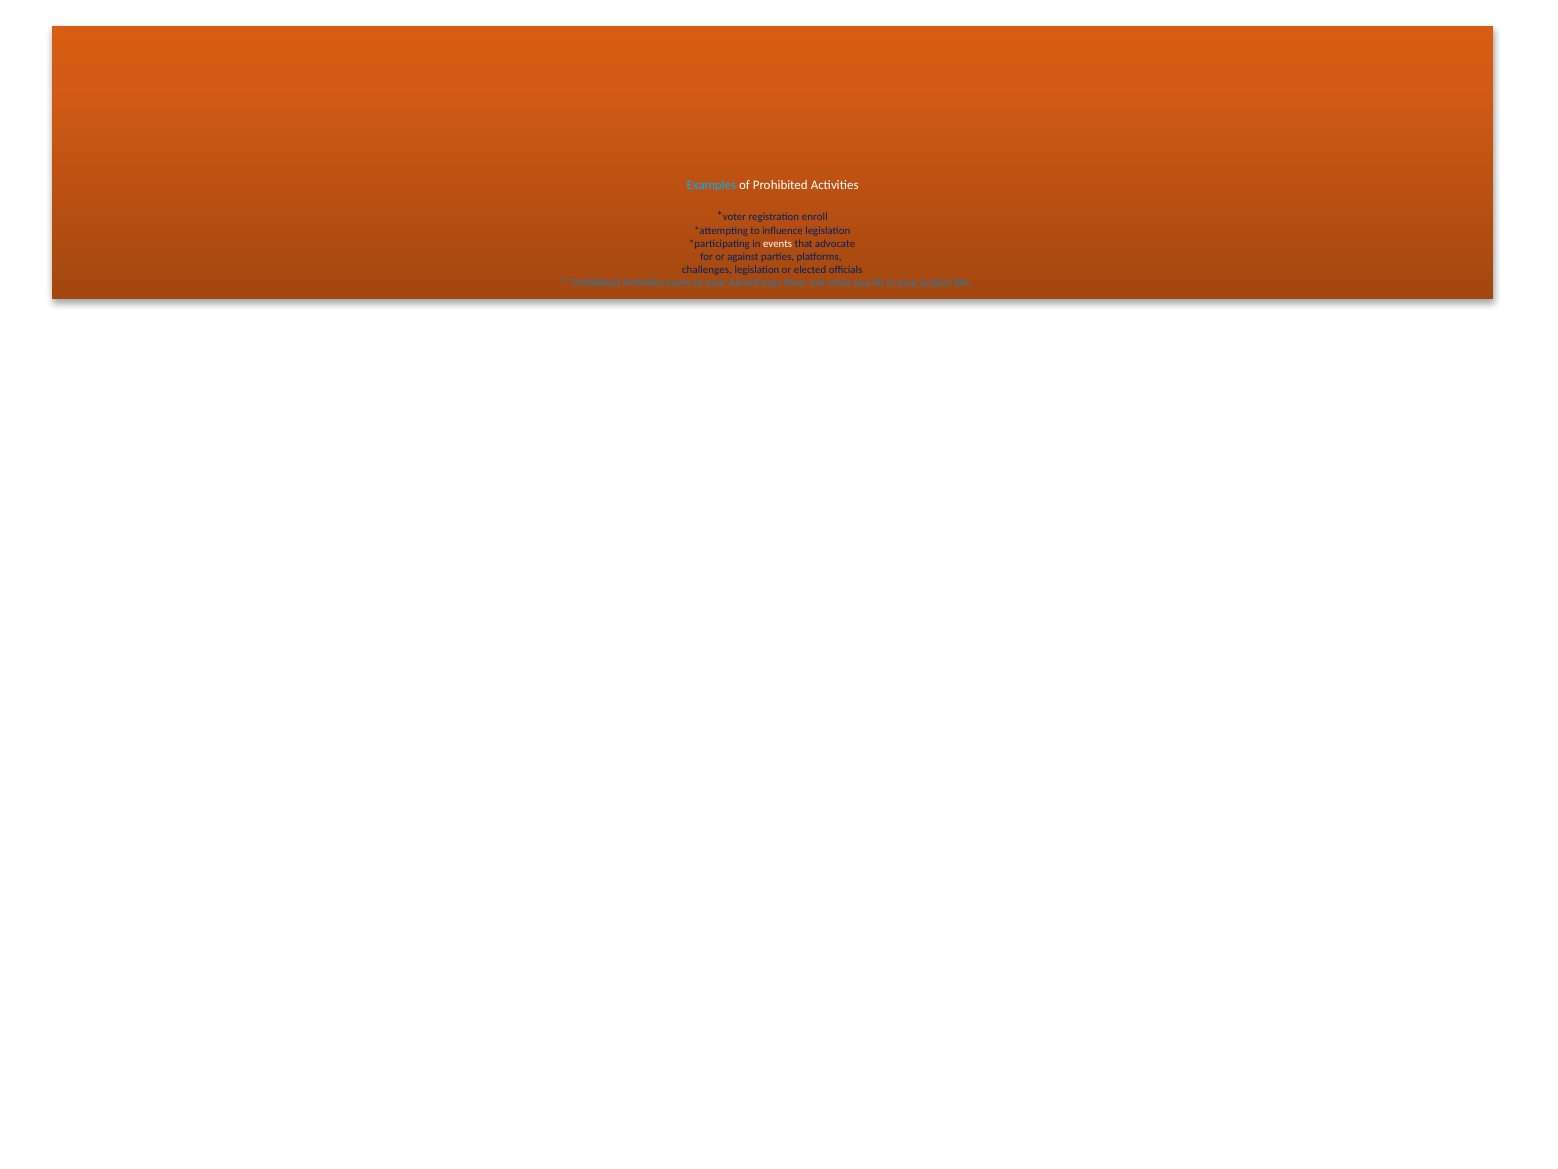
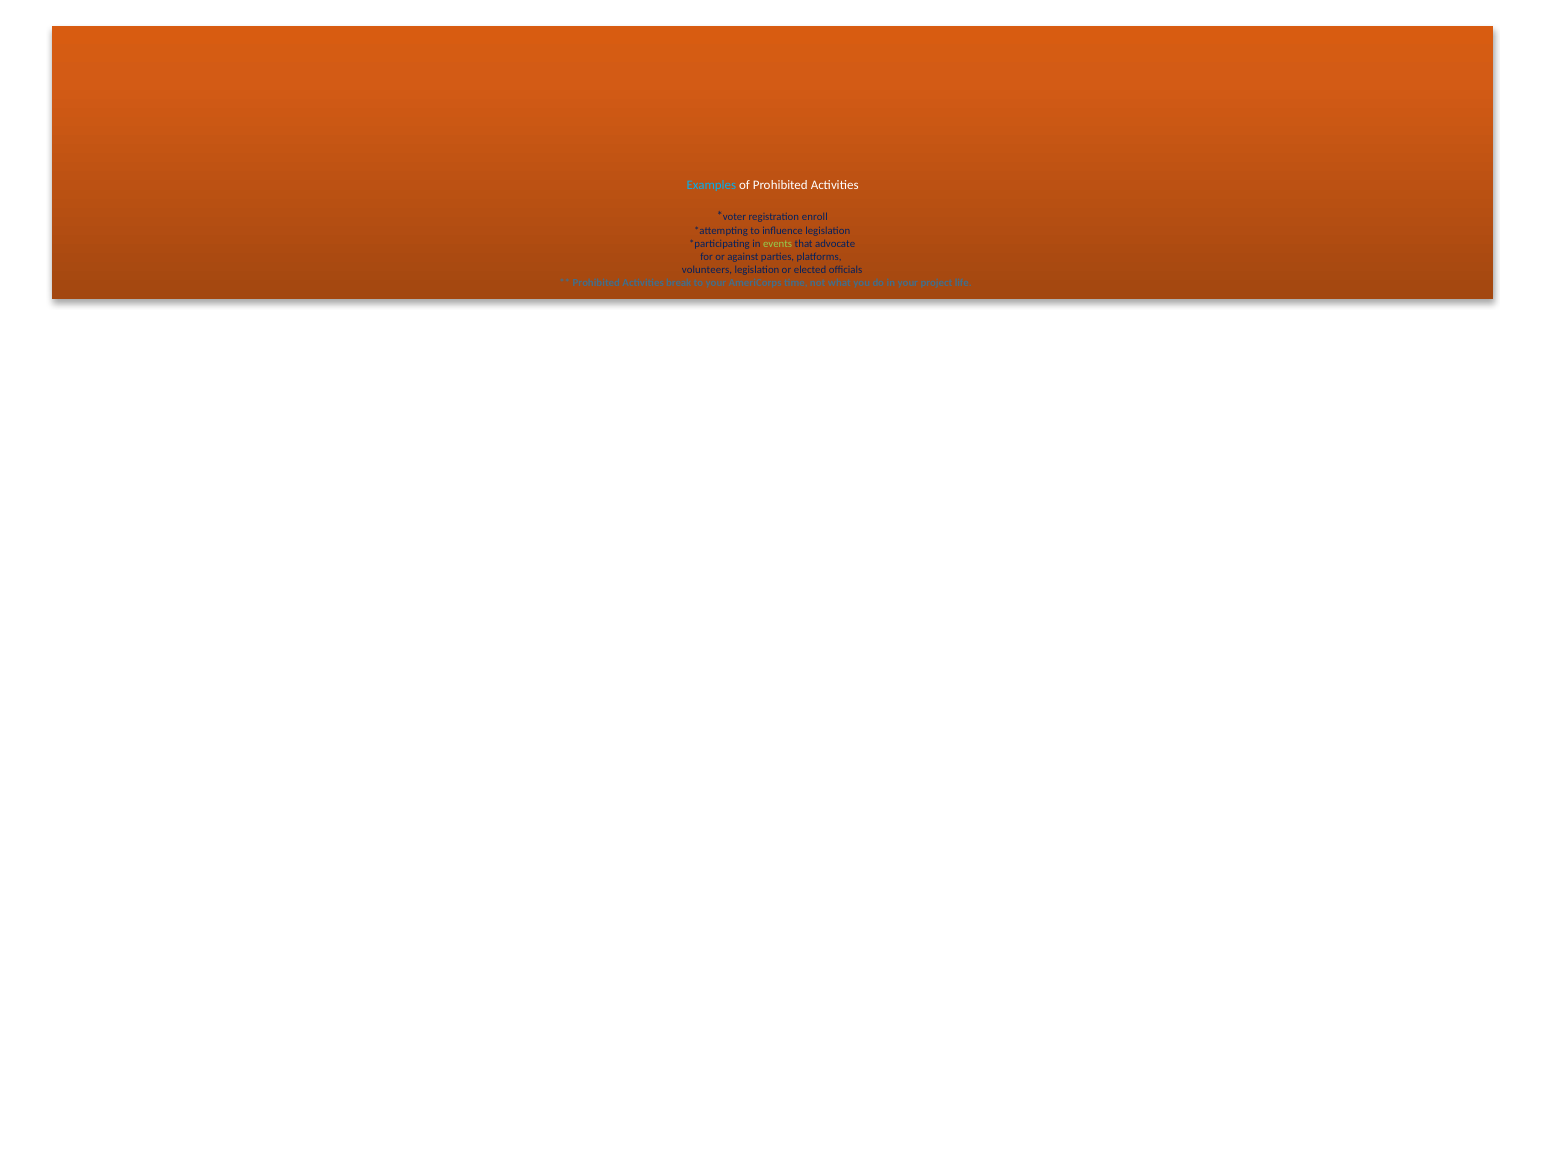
events colour: white -> light green (778, 244)
challenges: challenges -> volunteers (707, 269)
every: every -> break (679, 282)
